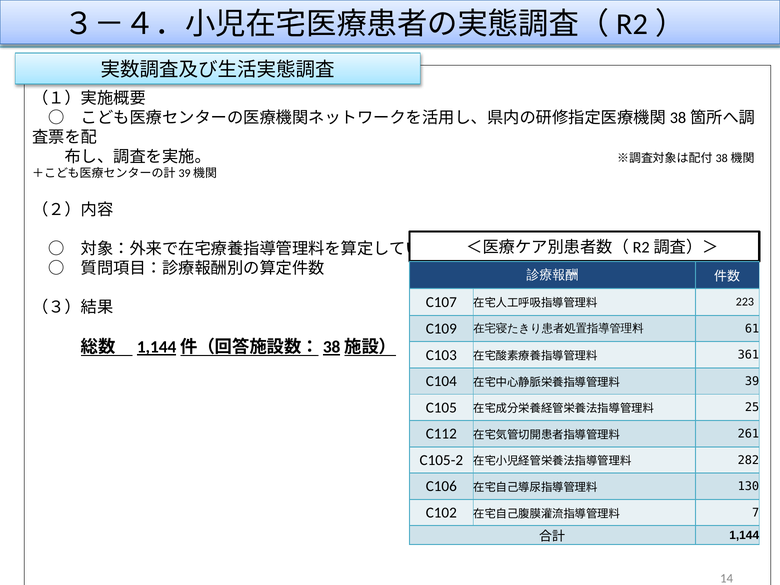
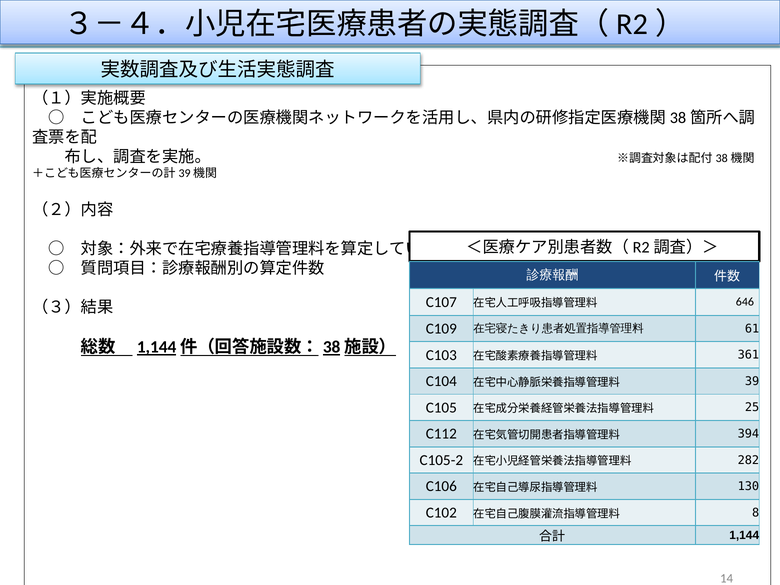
223: 223 -> 646 (745, 302)
261: 261 -> 394 (748, 434)
7: 7 -> 8 (756, 513)
